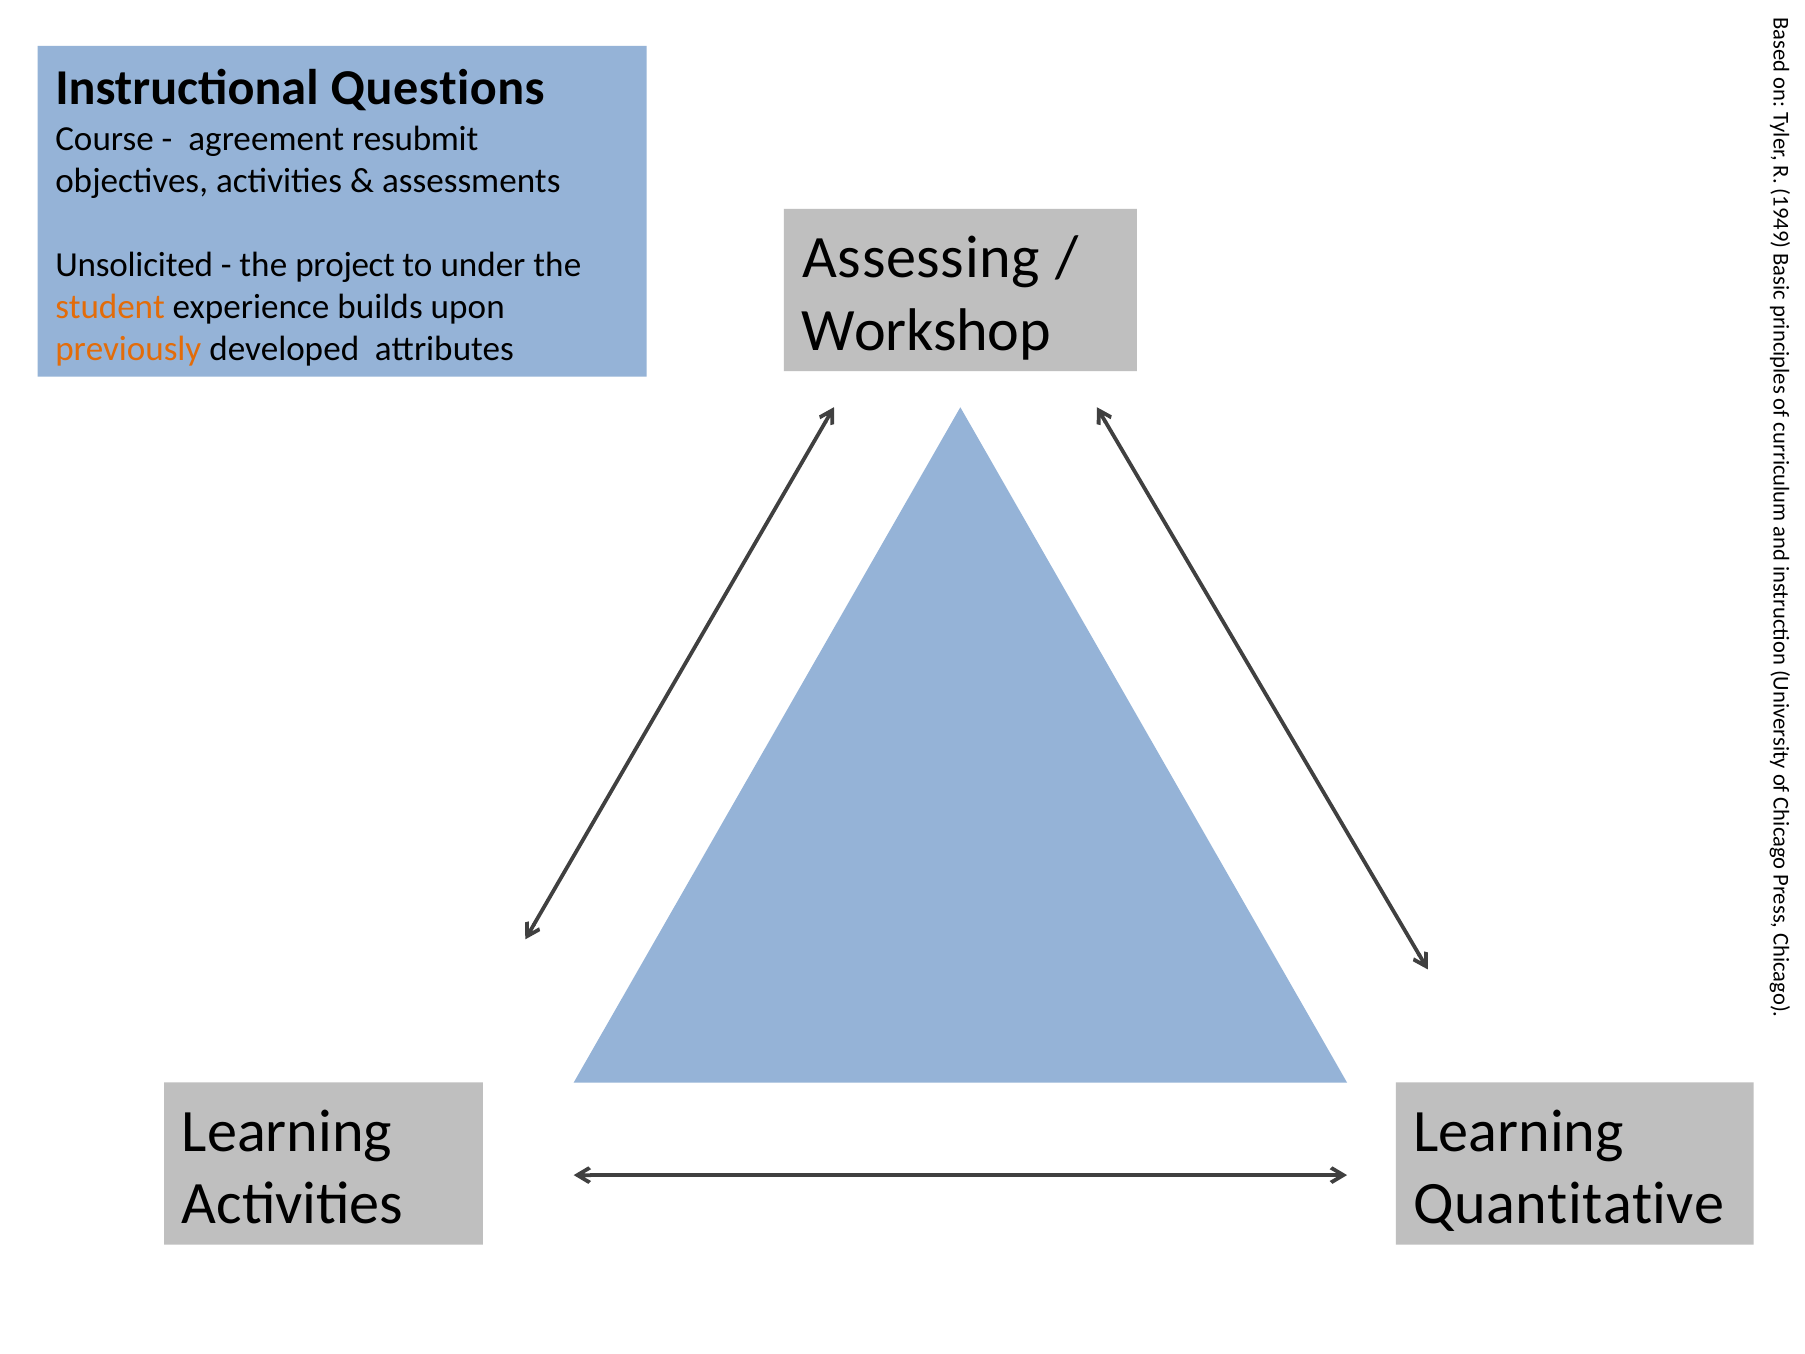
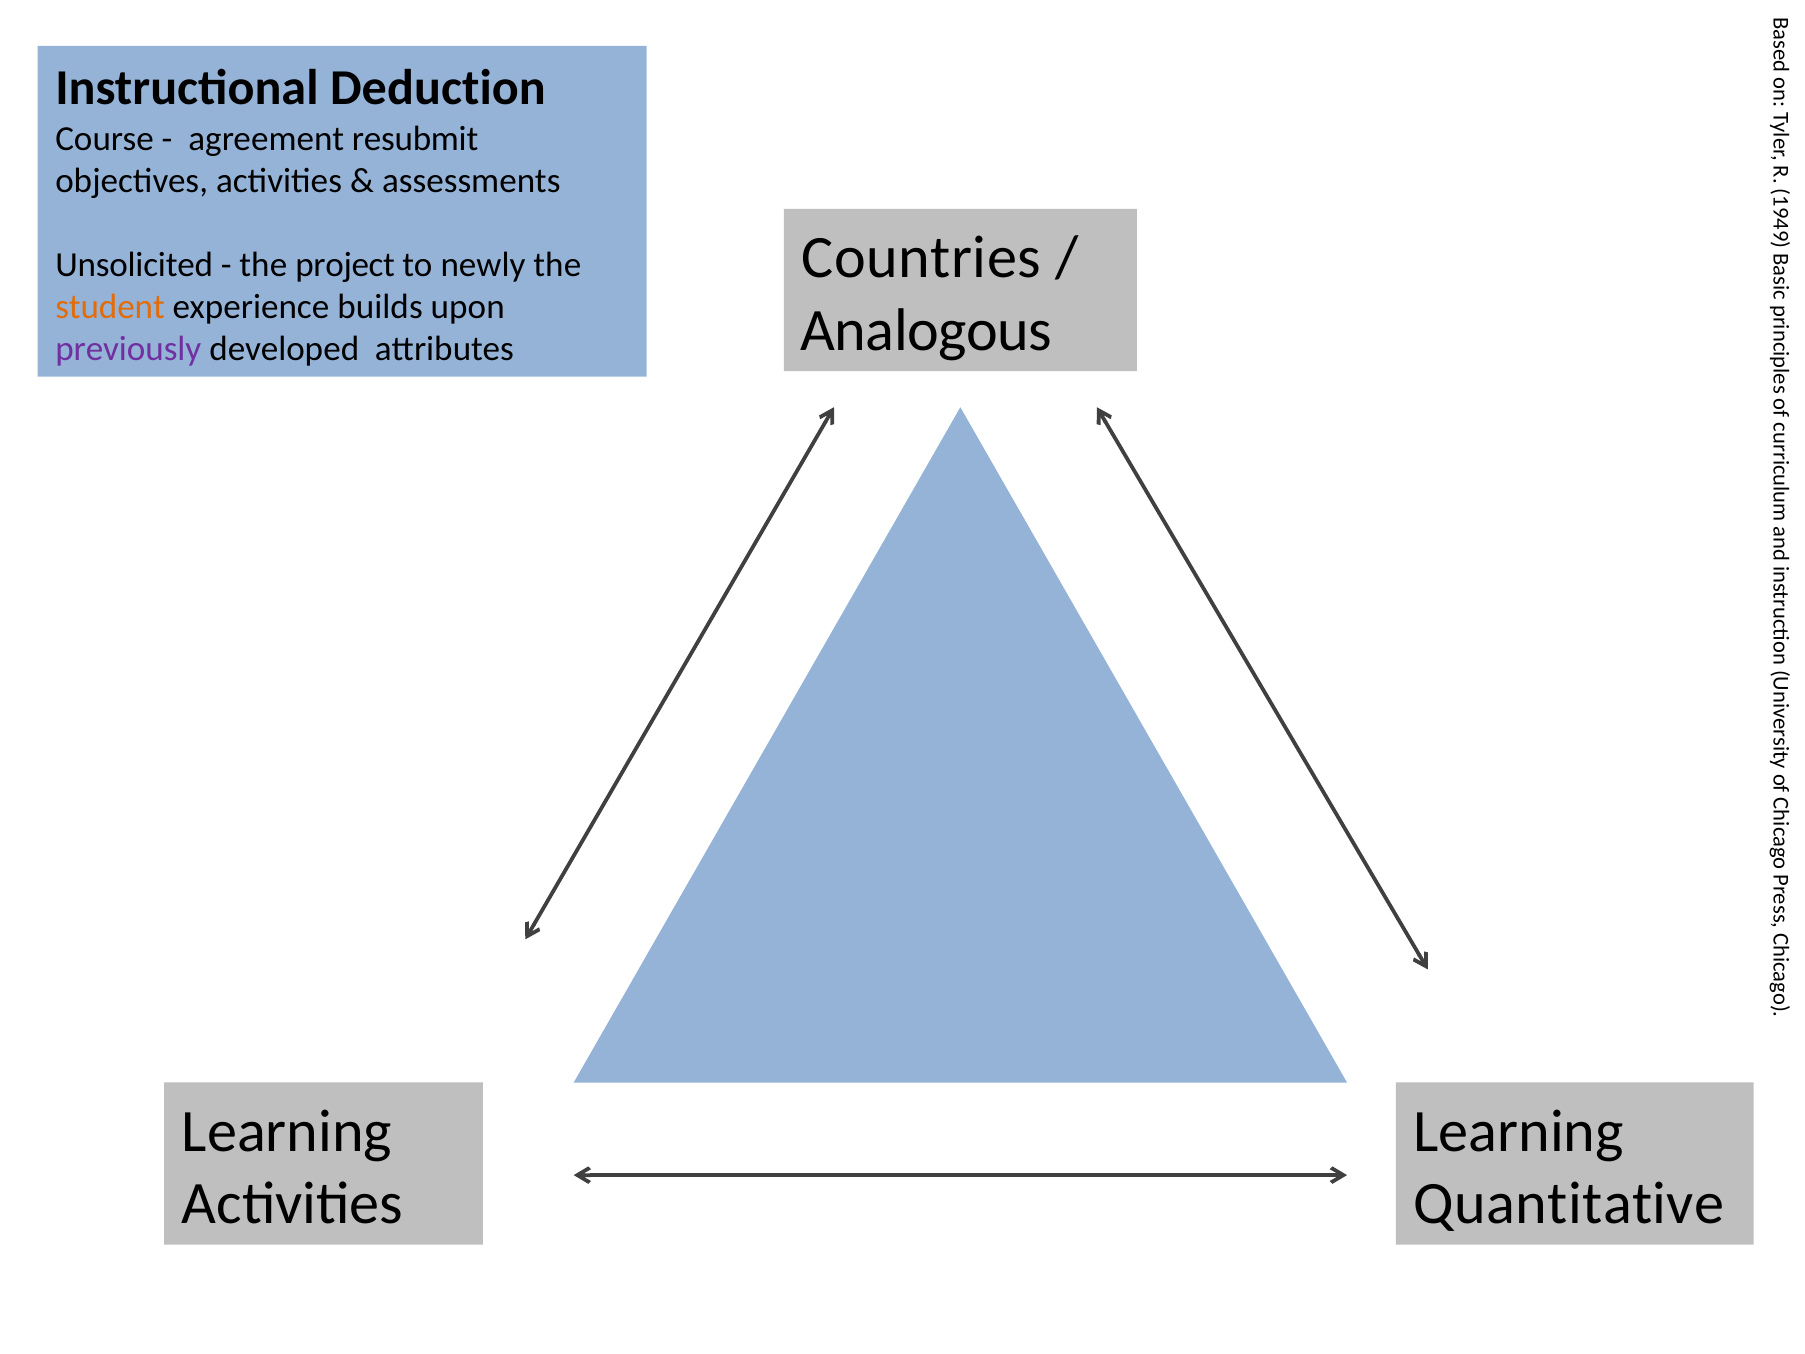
Questions: Questions -> Deduction (438, 88)
Assessing: Assessing -> Countries (921, 258)
under: under -> newly (483, 265)
Workshop: Workshop -> Analogous (926, 330)
previously colour: orange -> purple (128, 349)
